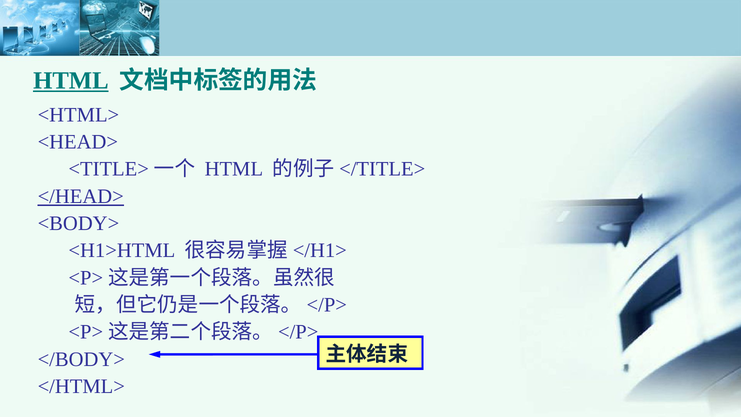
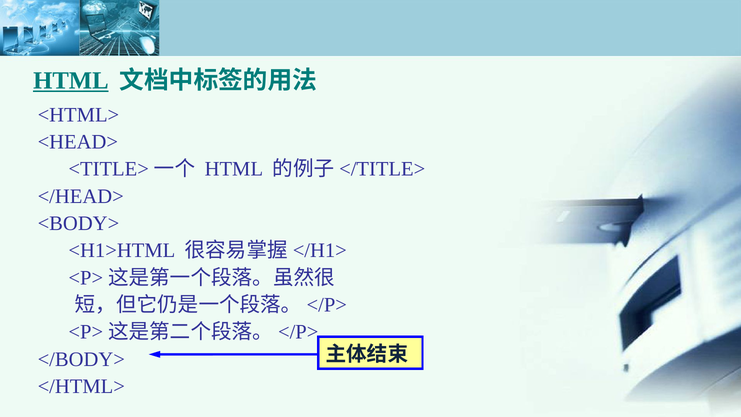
</HEAD> underline: present -> none (81, 196)
